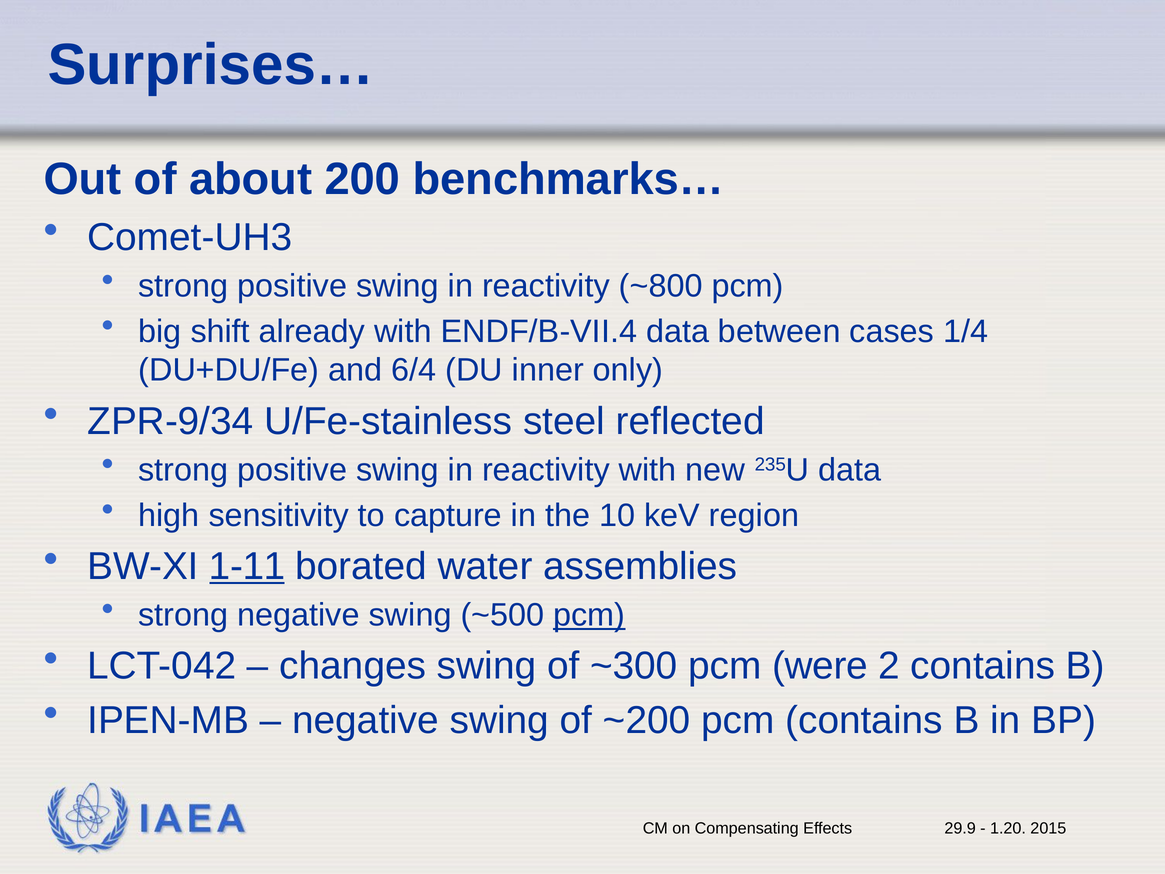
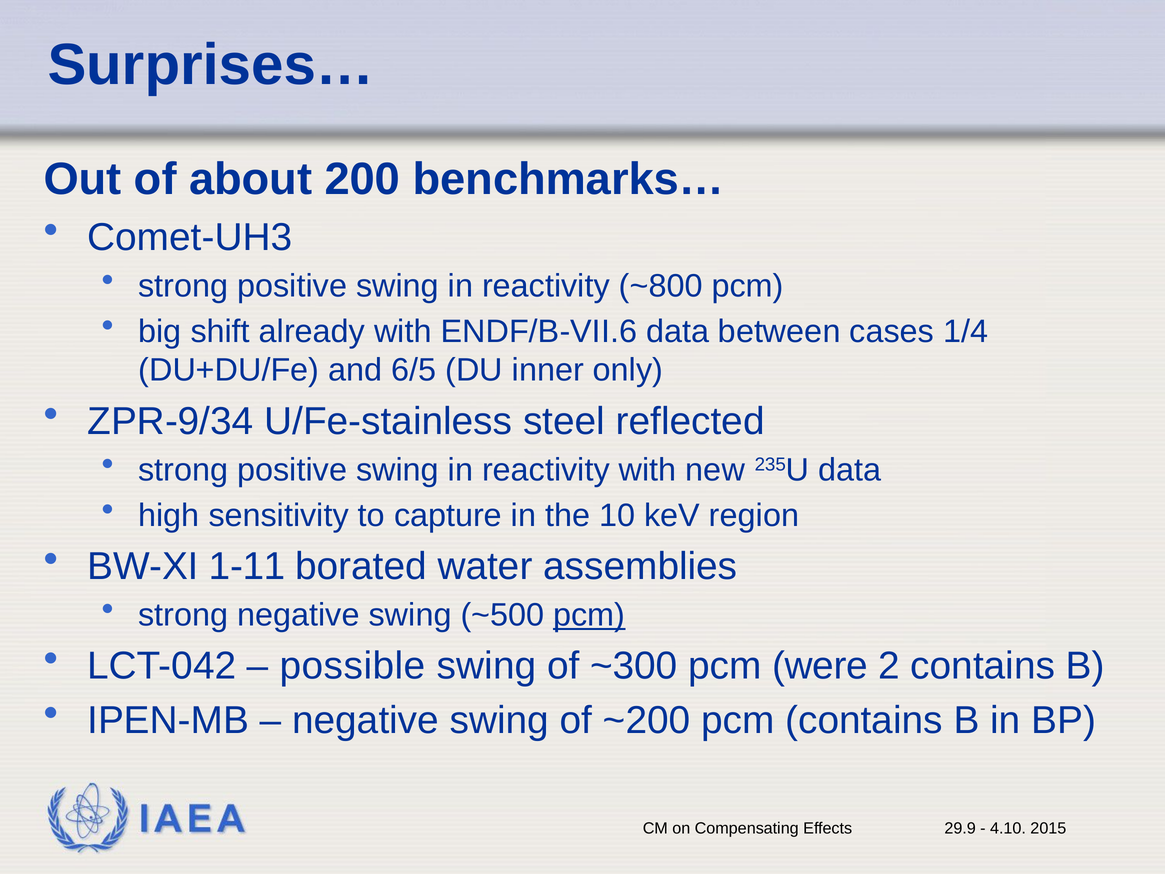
ENDF/B-VII.4: ENDF/B-VII.4 -> ENDF/B-VII.6 (539, 331)
6/4: 6/4 -> 6/5 (414, 370)
1-11 underline: present -> none (247, 566)
changes: changes -> possible (353, 666)
1.20: 1.20 -> 4.10 (1008, 828)
